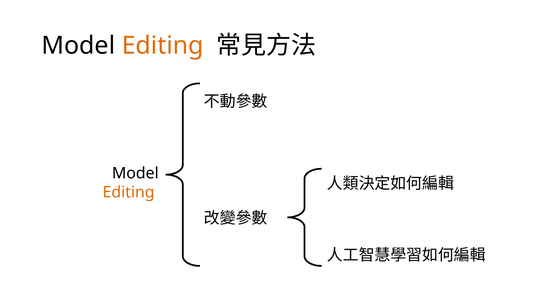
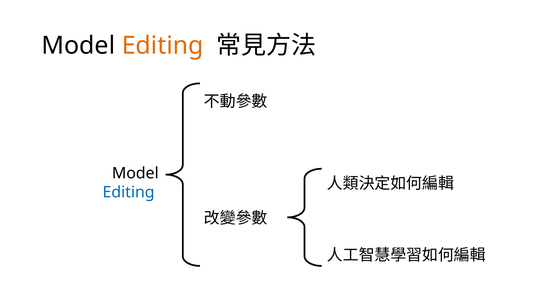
Editing colour: orange -> blue (129, 193)
